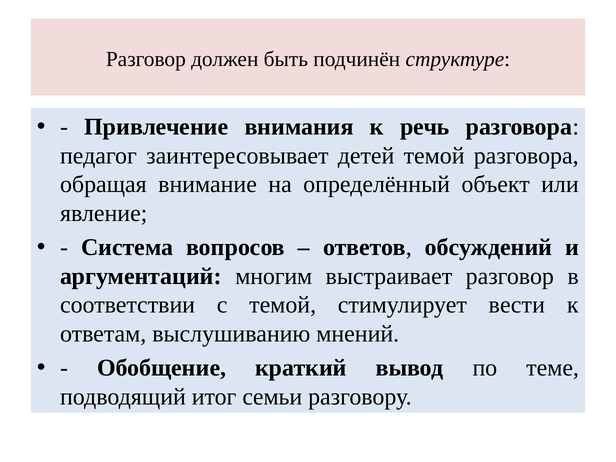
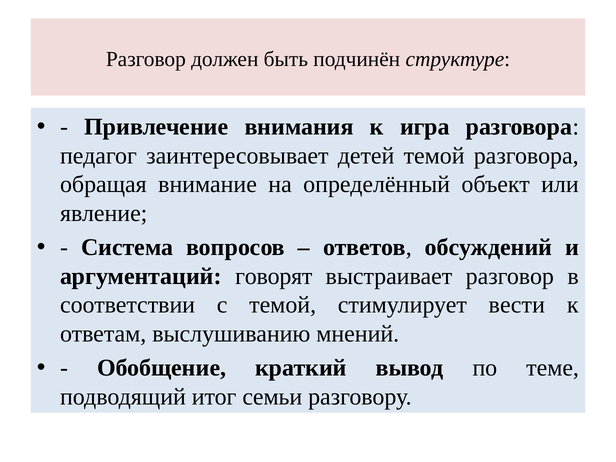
речь: речь -> игра (425, 127)
многим: многим -> говорят (274, 276)
